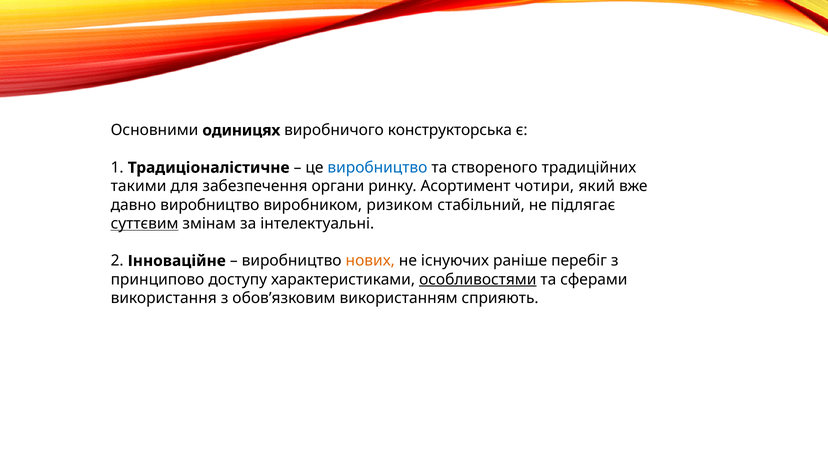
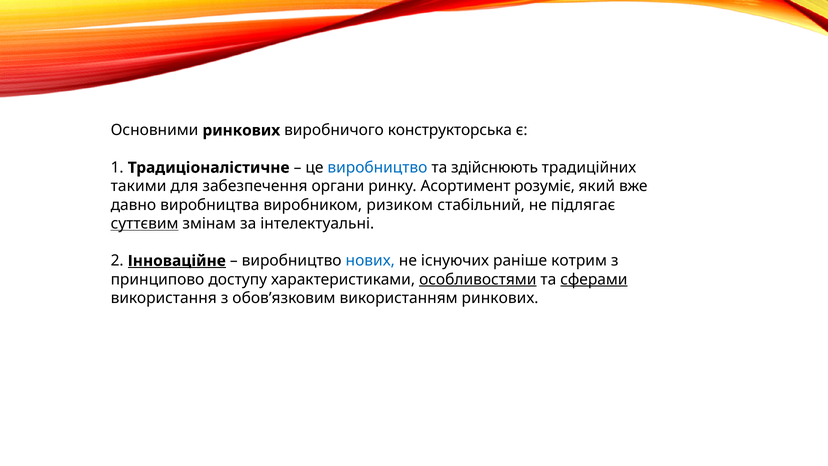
Основними одиницях: одиницях -> ринкових (241, 130)
створеного: створеного -> здійснюють (495, 168)
чотири: чотири -> розуміє (545, 186)
давно виробництво: виробництво -> виробництва (210, 205)
Інноваційне underline: none -> present (177, 261)
нових colour: orange -> blue (370, 261)
перебіг: перебіг -> котрим (579, 261)
сферами underline: none -> present (594, 279)
використанням сприяють: сприяють -> ринкових (500, 298)
